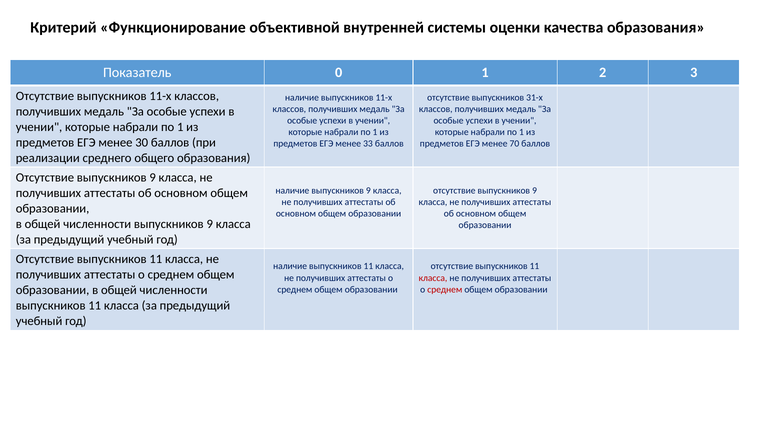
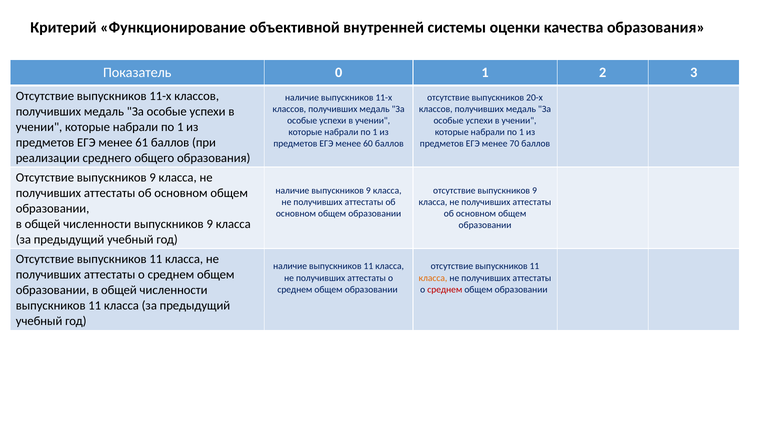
31-х: 31-х -> 20-х (535, 97)
30: 30 -> 61 (142, 143)
33: 33 -> 60 (368, 144)
класса colour: red -> orange (433, 278)
